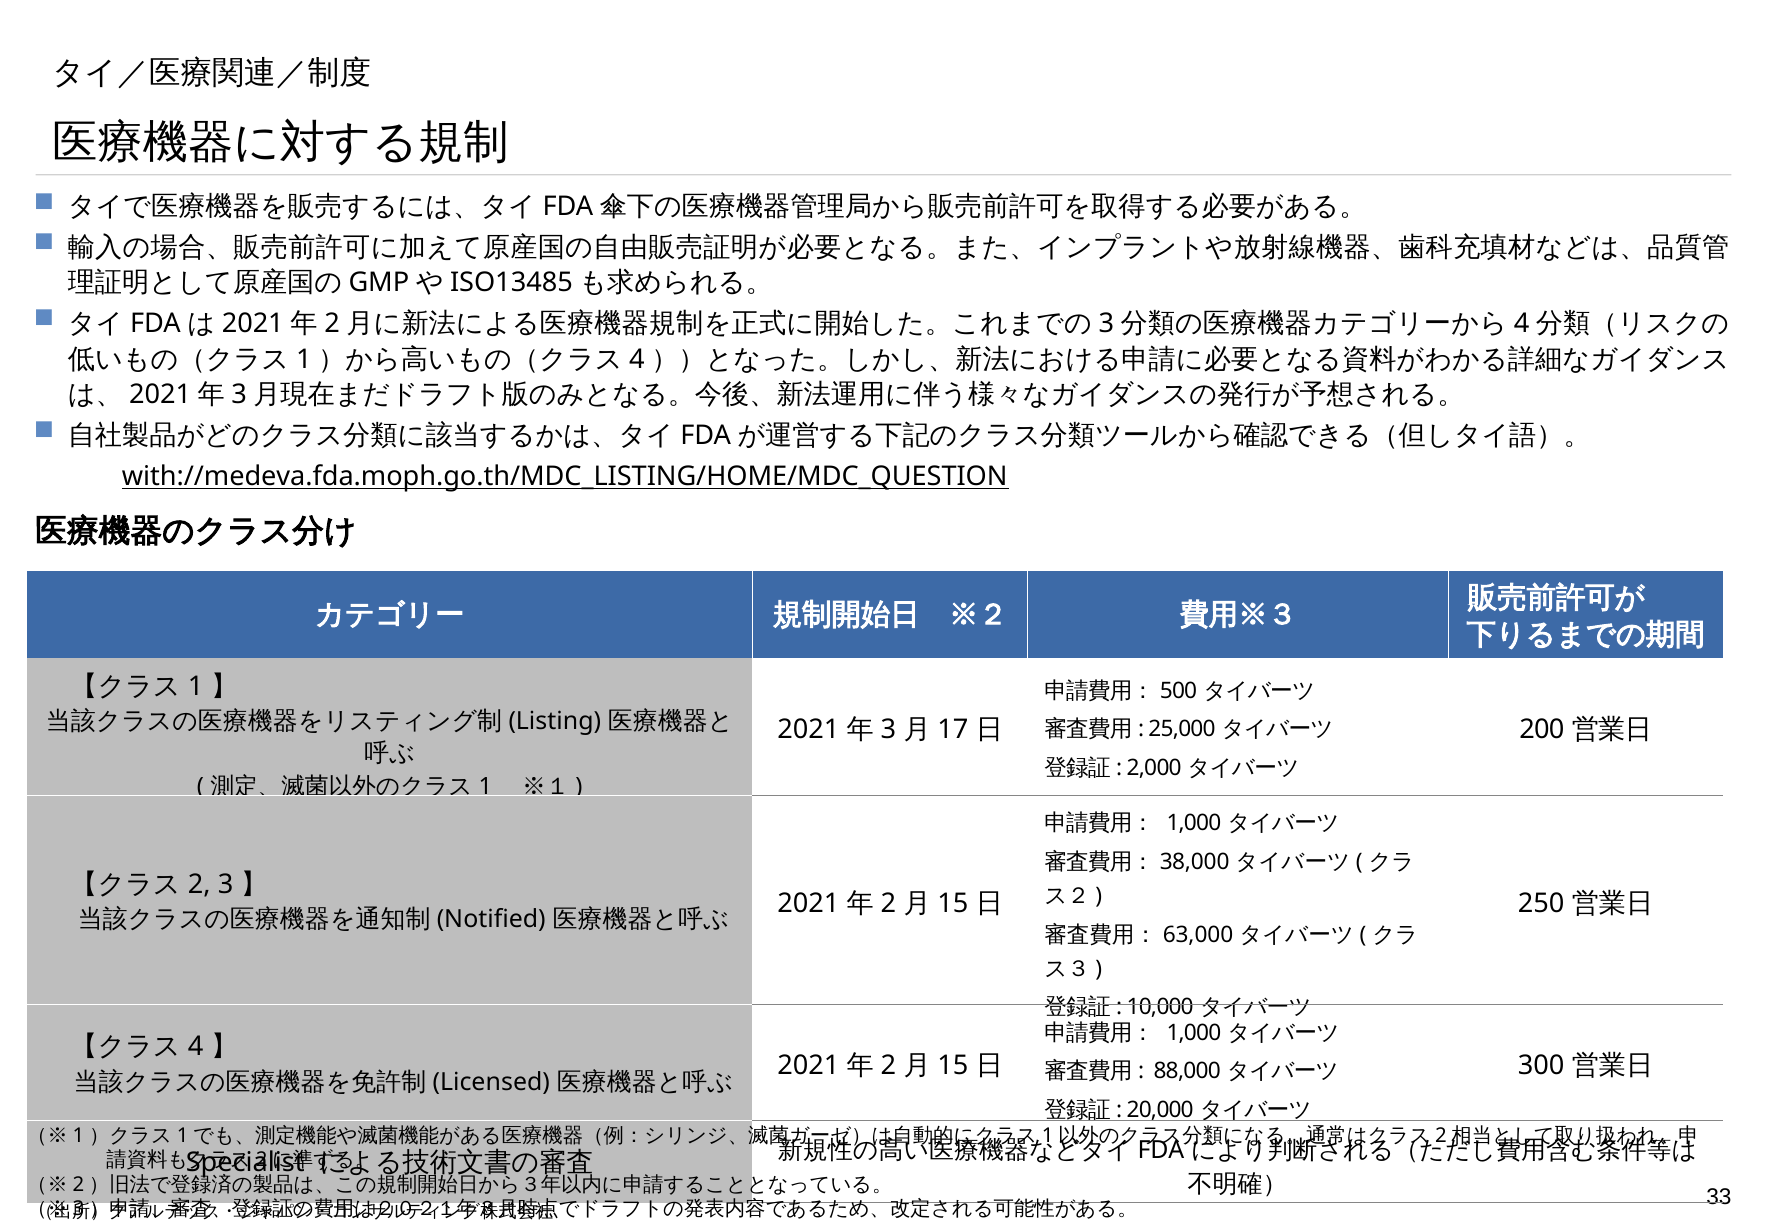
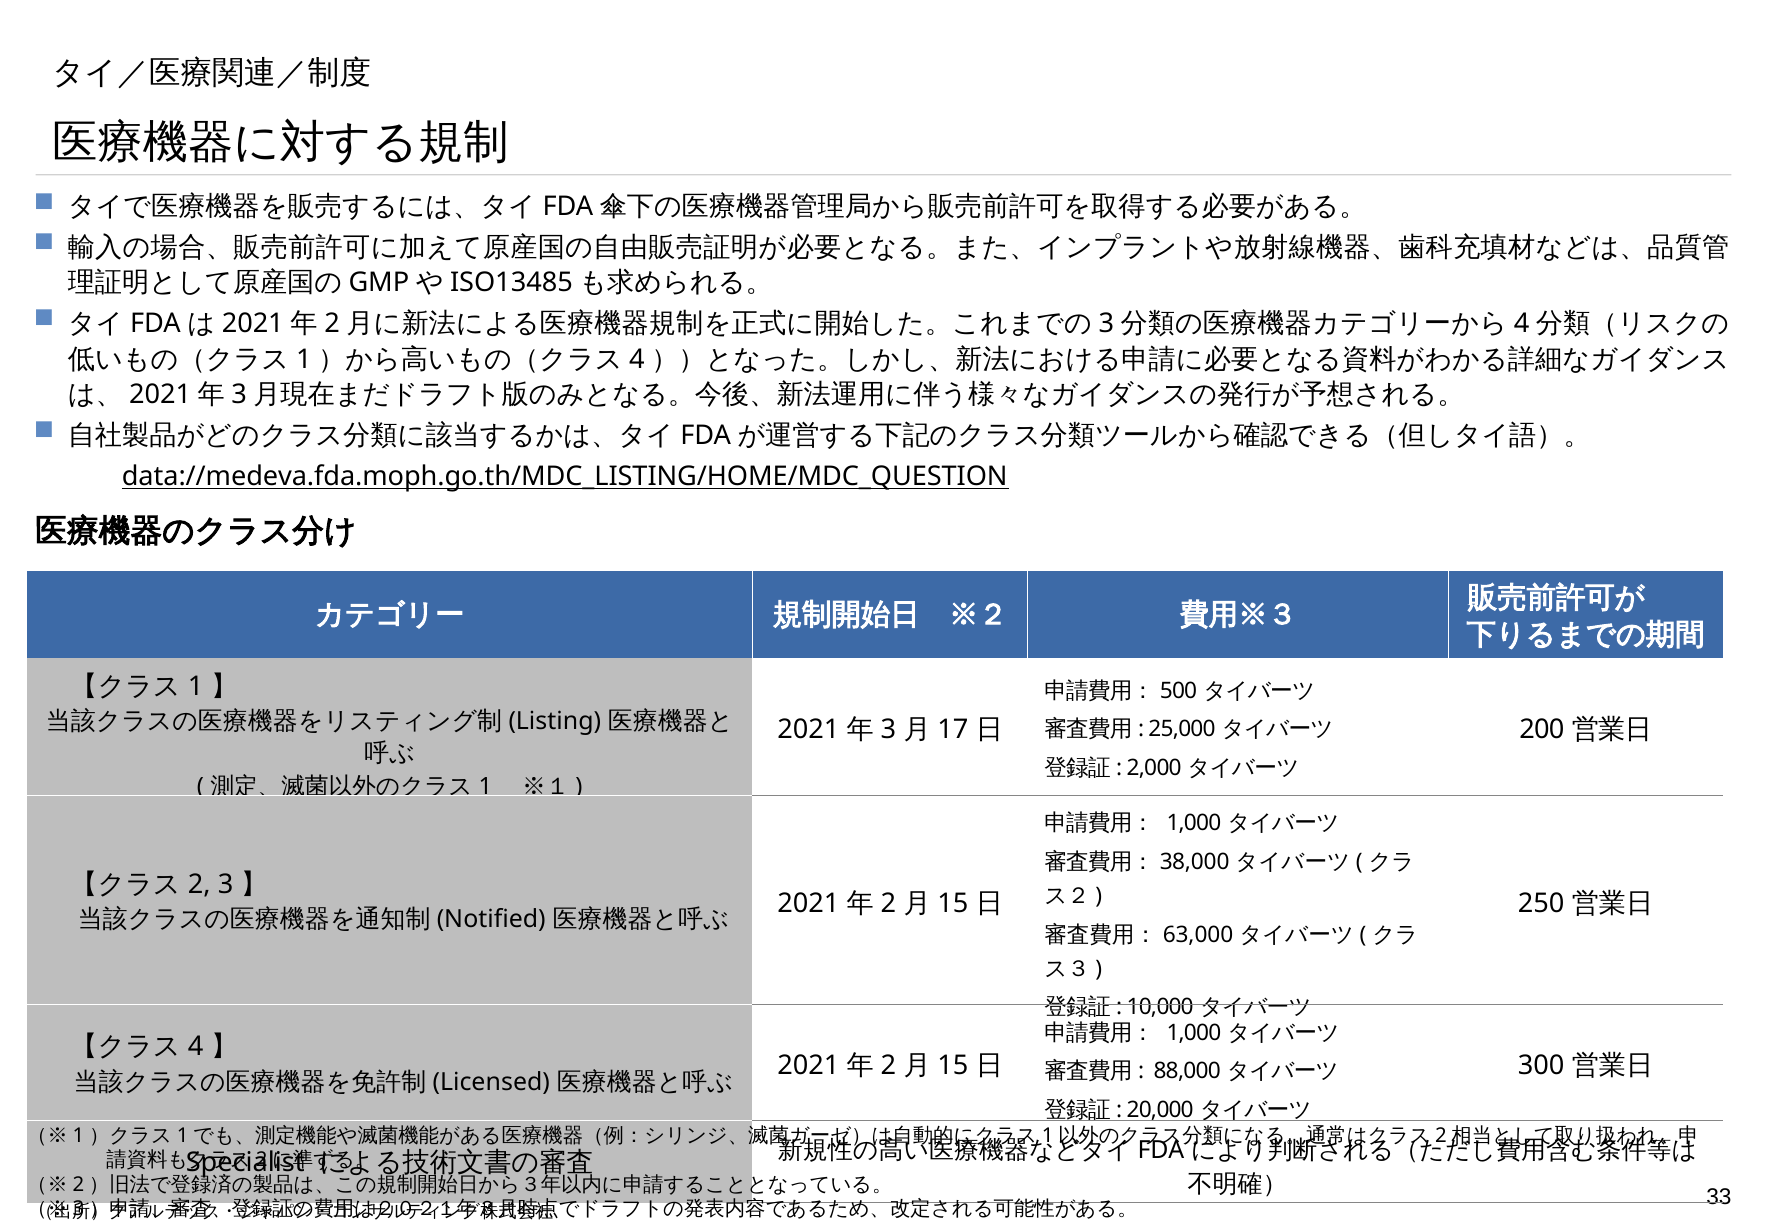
with://medeva.fda.moph.go.th/MDC_LISTING/HOME/MDC_QUESTION: with://medeva.fda.moph.go.th/MDC_LISTING/HOME/MDC_QUESTION -> data://medeva.fda.moph.go.th/MDC_LISTING/HOME/MDC_QUESTION (565, 476)
